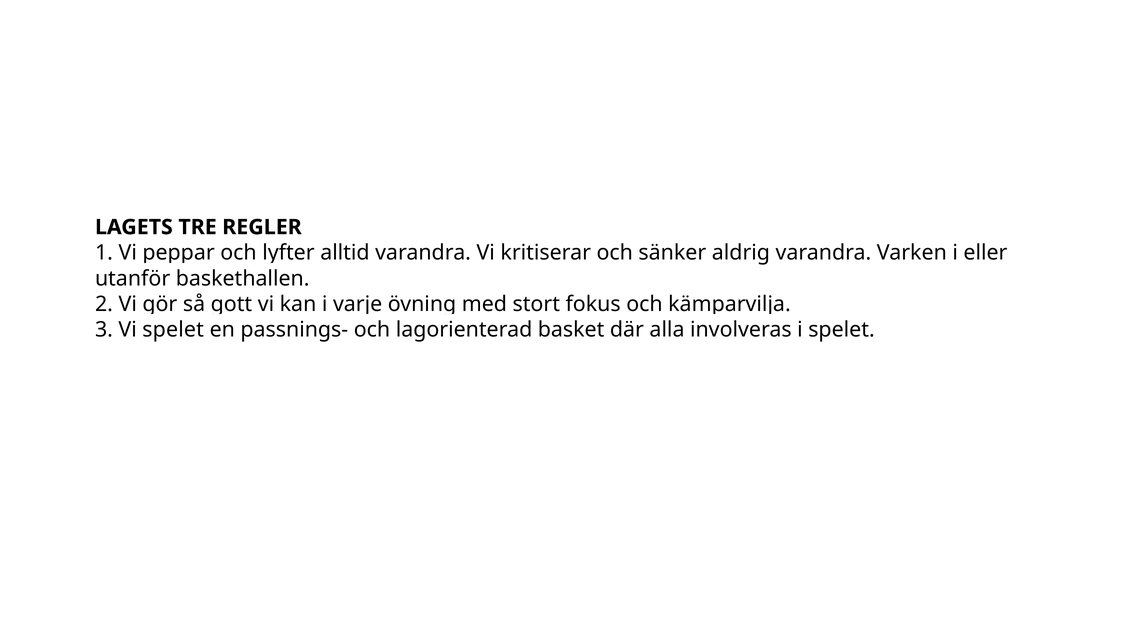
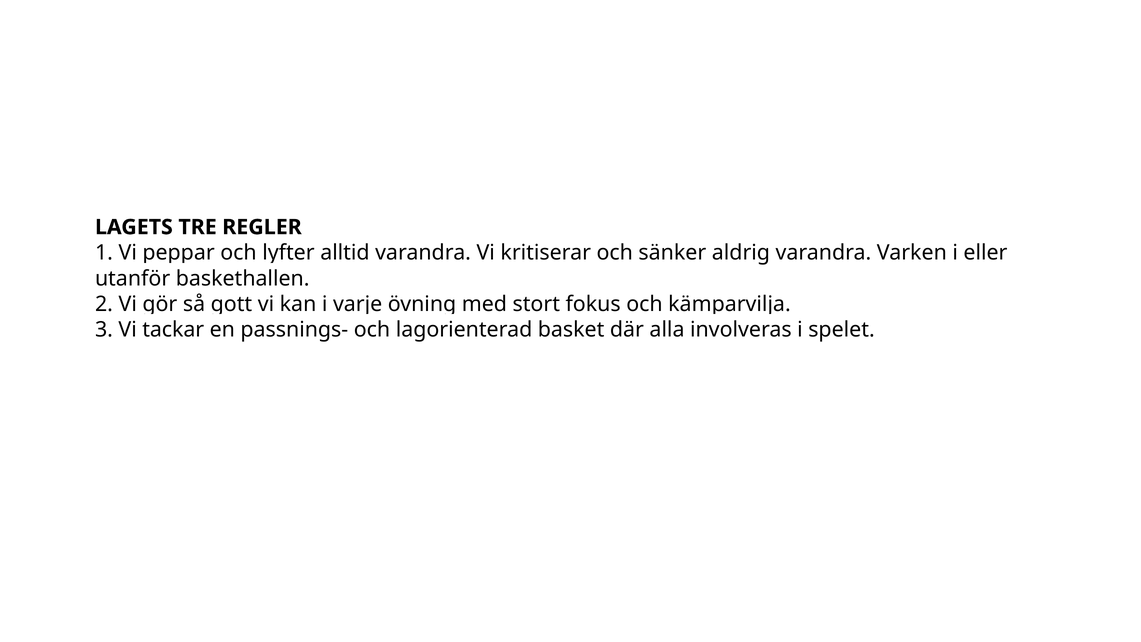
Vi spelet: spelet -> tackar (173, 330)
